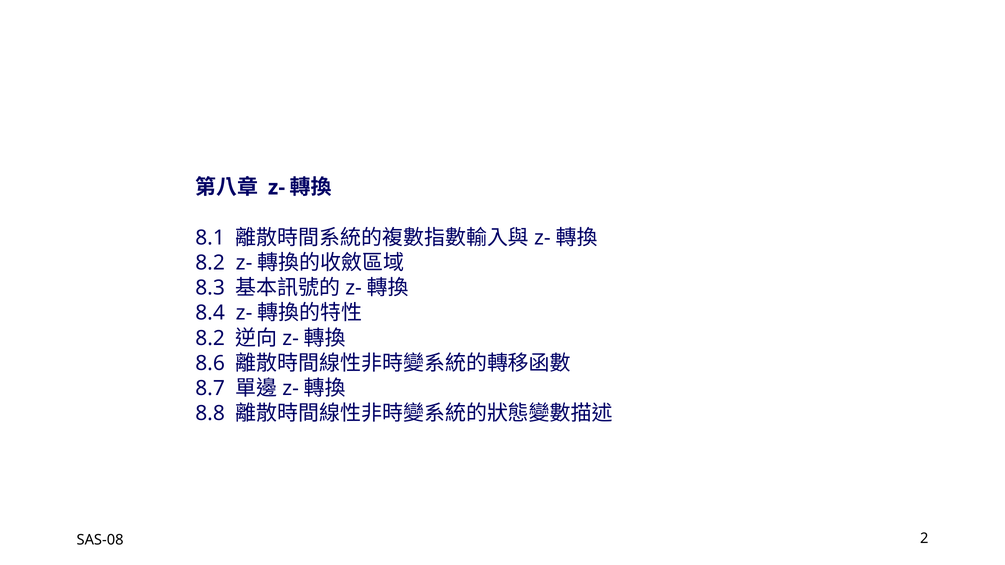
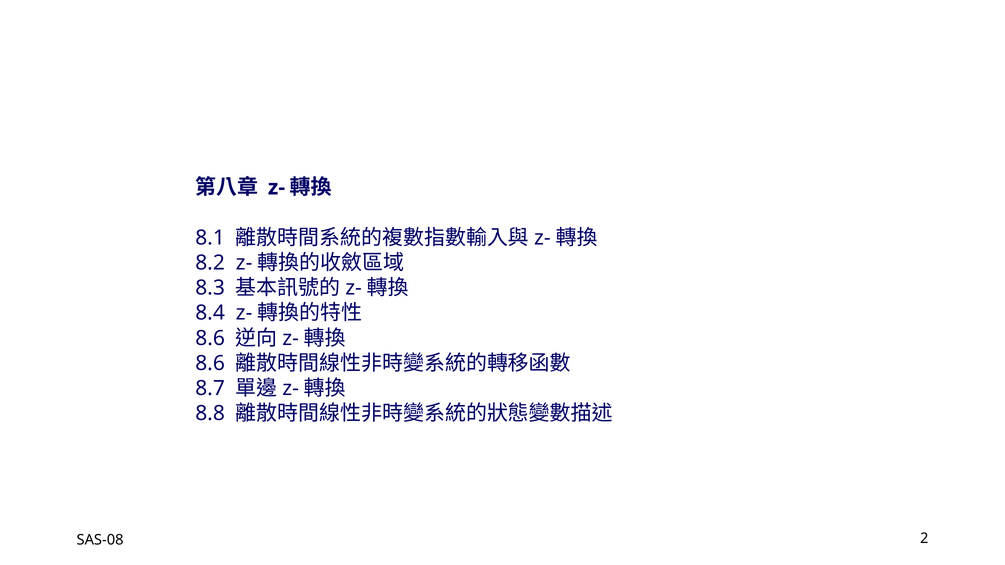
8.2: 8.2 -> 8.6 (210, 338)
